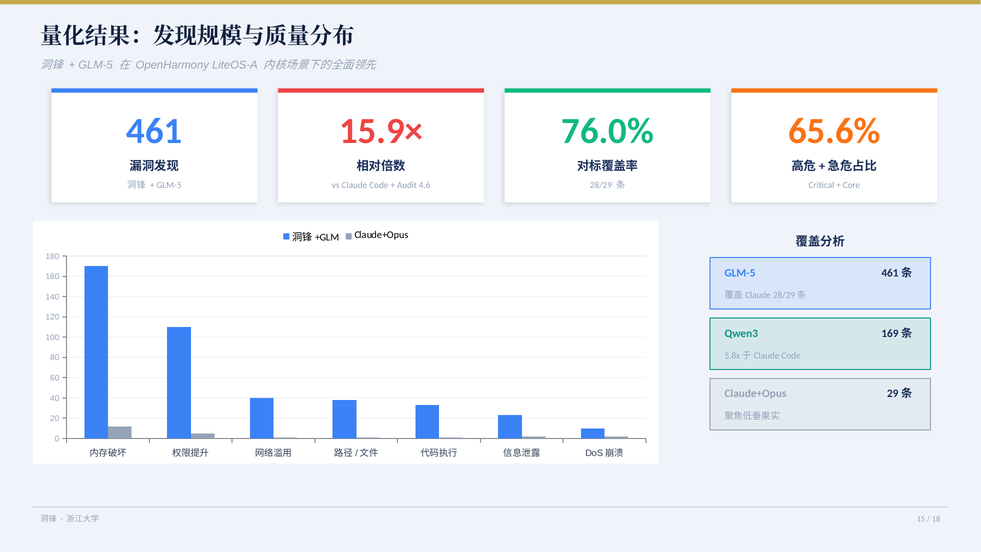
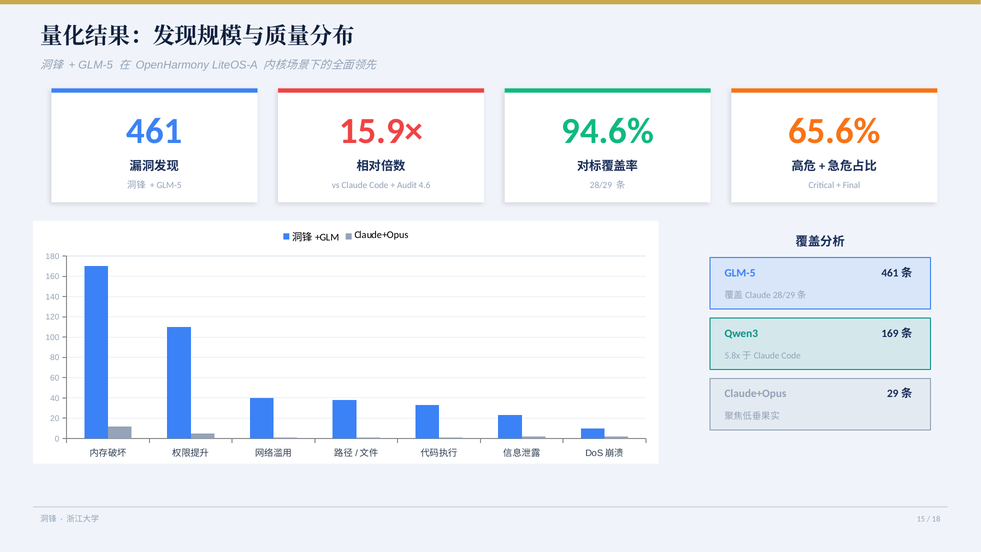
76.0%: 76.0% -> 94.6% (608, 131)
Core: Core -> Final (851, 185)
